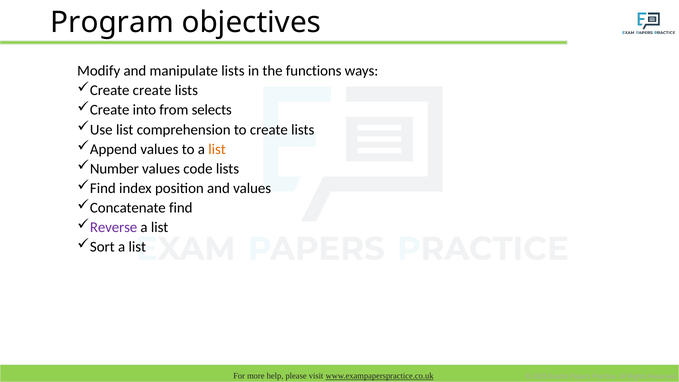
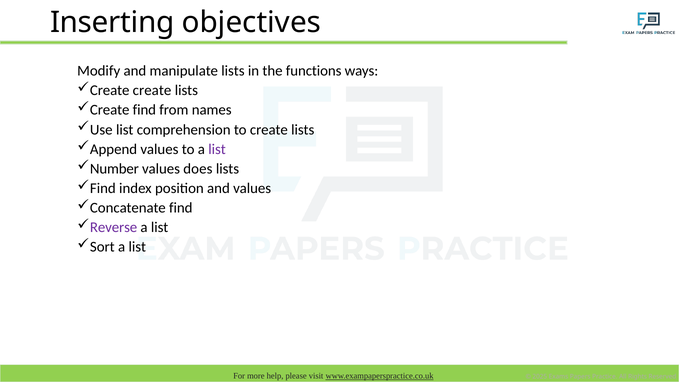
Program: Program -> Inserting (112, 22)
Create into: into -> find (144, 110)
selects: selects -> names (212, 110)
list colour: orange -> purple (217, 149)
code: code -> does (198, 169)
